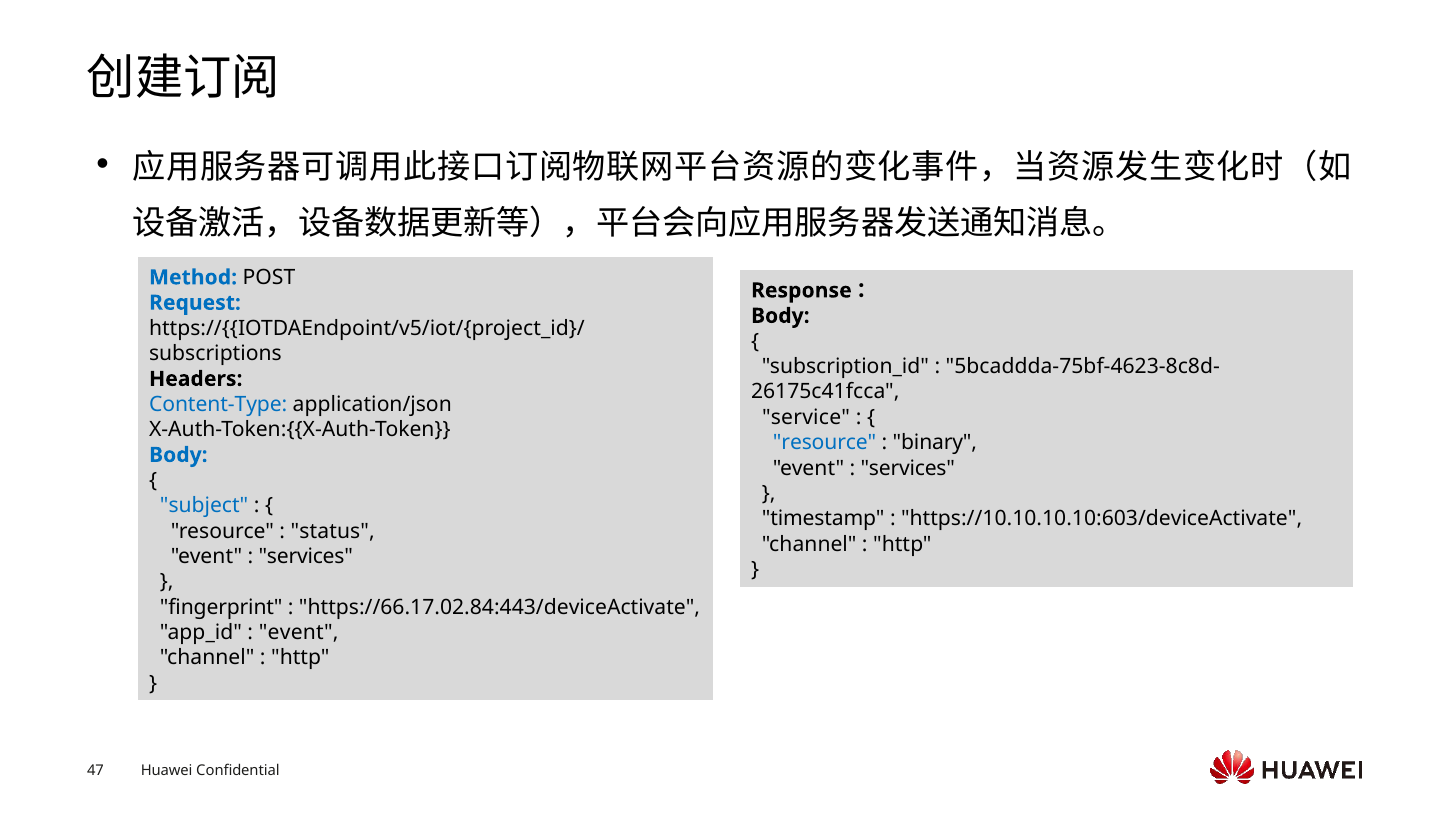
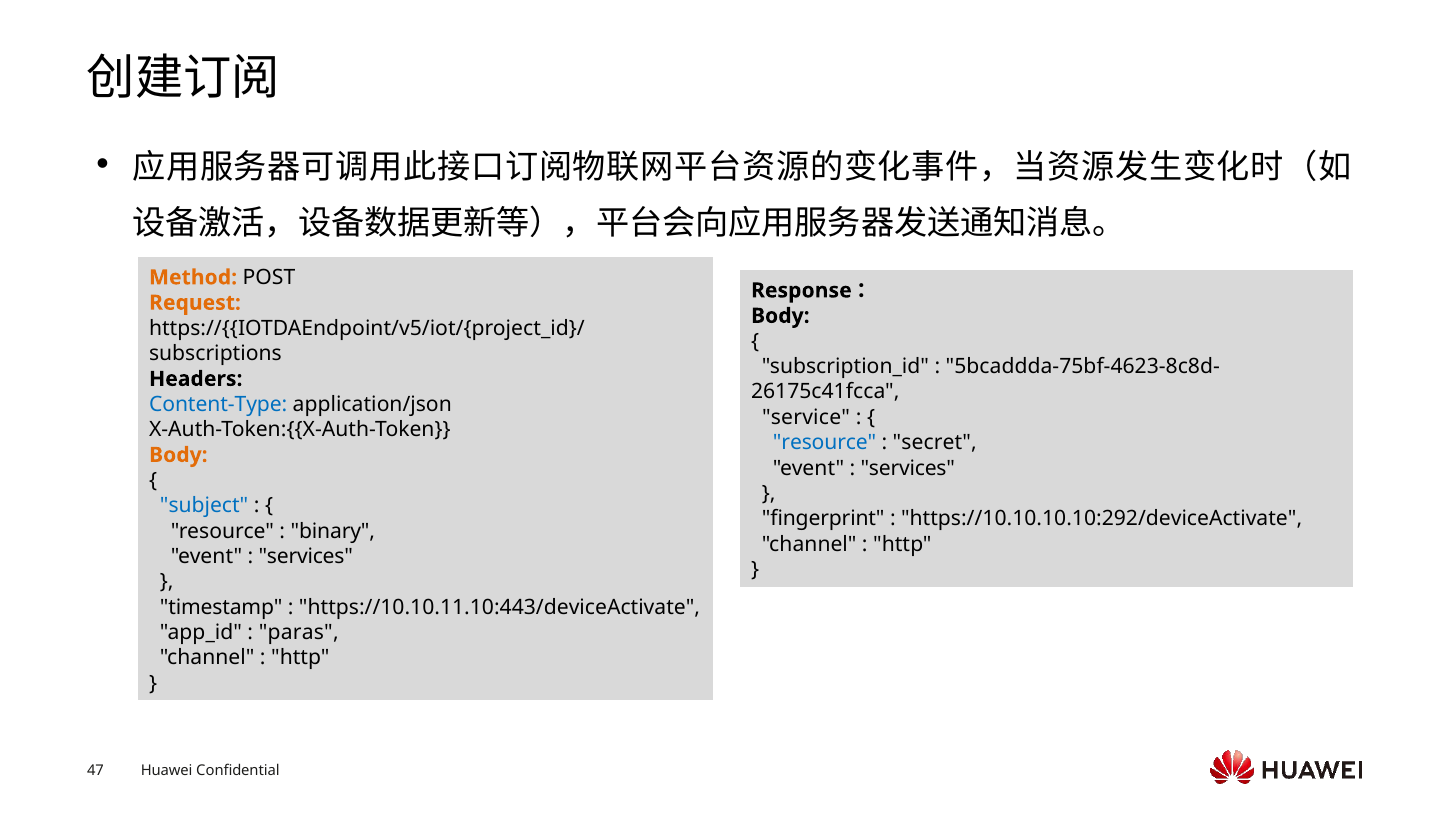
Method colour: blue -> orange (193, 277)
Request colour: blue -> orange (195, 303)
binary: binary -> secret (935, 442)
Body colour: blue -> orange (178, 455)
timestamp: timestamp -> fingerprint (823, 518)
https://10.10.10.10:603/deviceActivate: https://10.10.10.10:603/deviceActivate -> https://10.10.10.10:292/deviceActivate (1102, 518)
status: status -> binary (333, 531)
fingerprint: fingerprint -> timestamp (221, 607)
https://66.17.02.84:443/deviceActivate: https://66.17.02.84:443/deviceActivate -> https://10.10.11.10:443/deviceActivate (500, 607)
event: event -> paras (299, 632)
